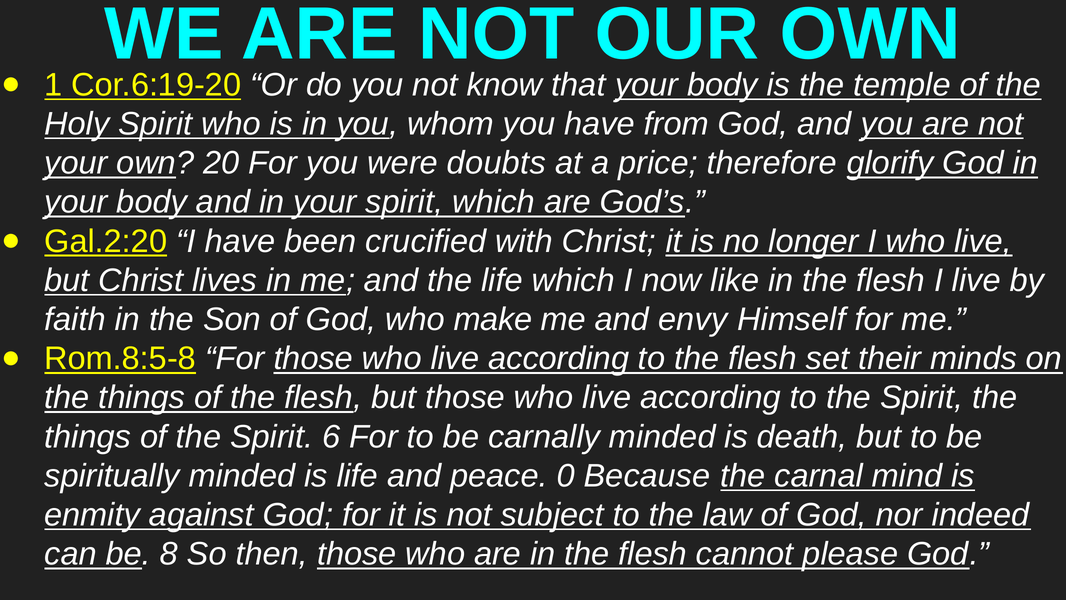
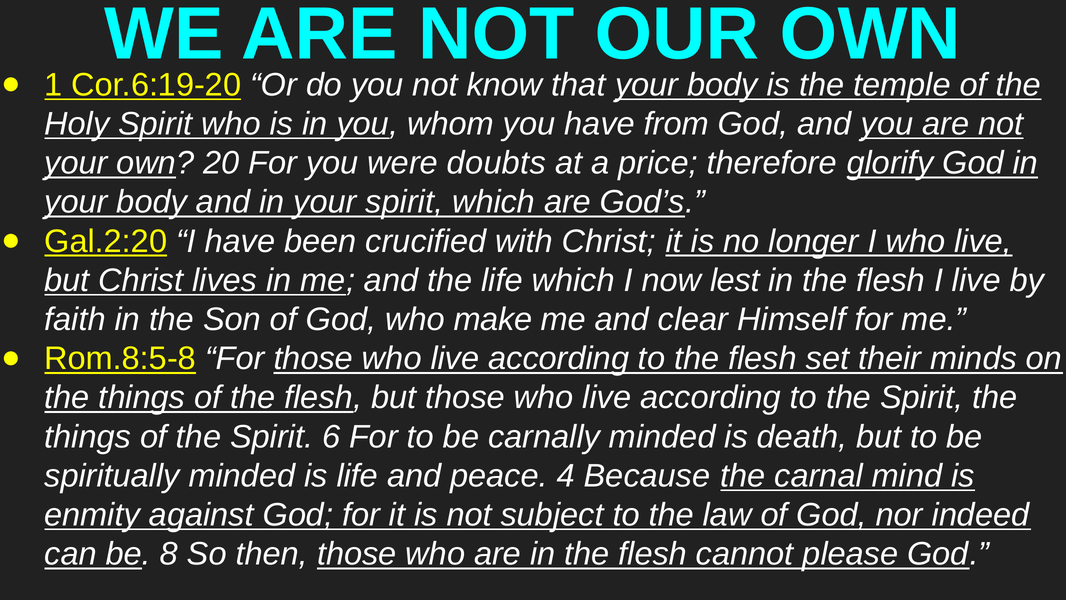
like: like -> lest (735, 280)
envy: envy -> clear (693, 319)
0: 0 -> 4 (566, 476)
